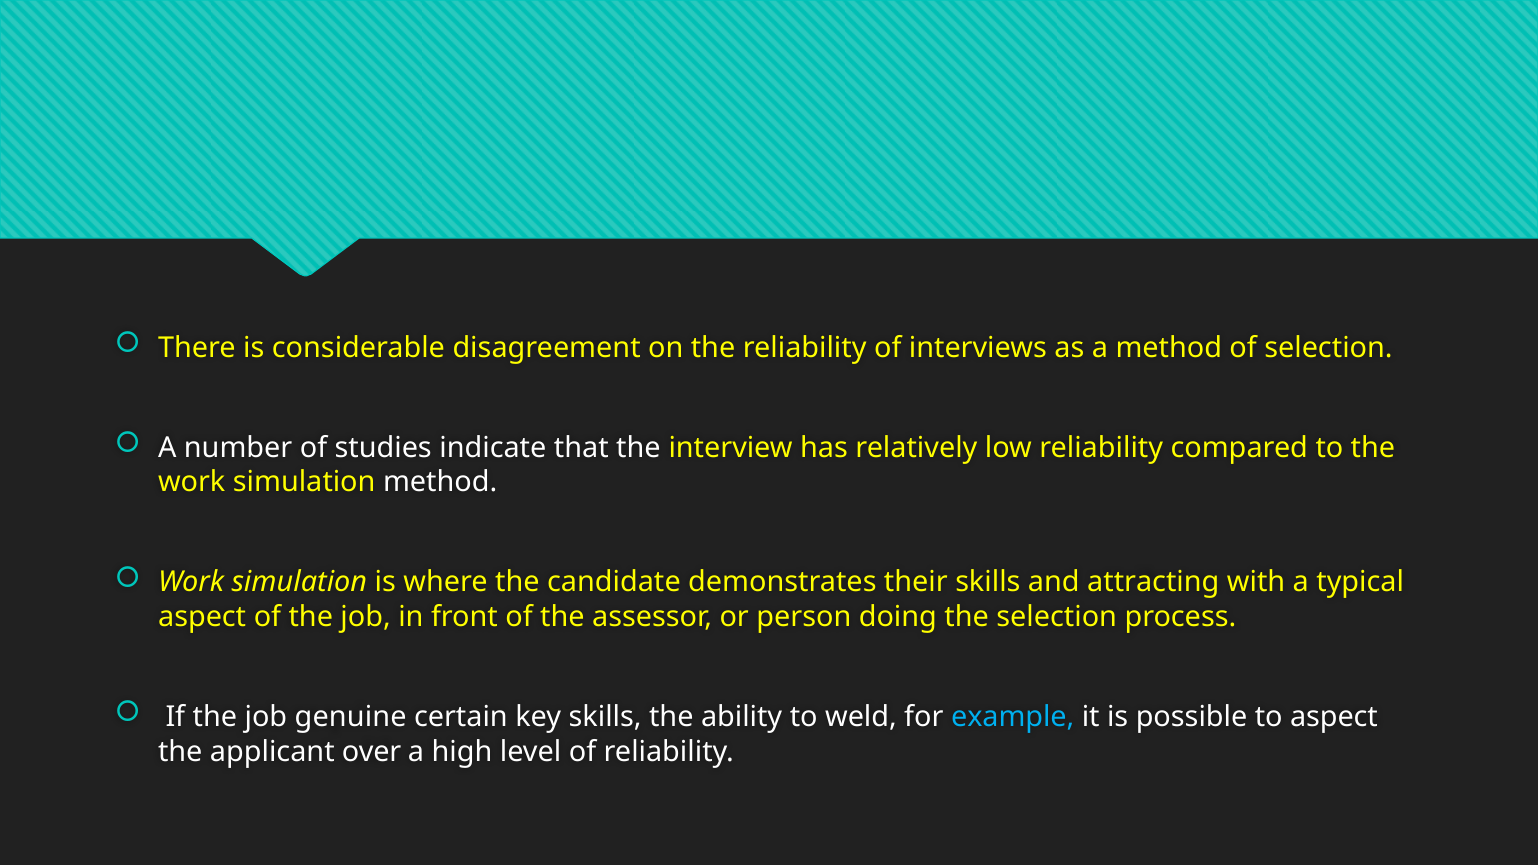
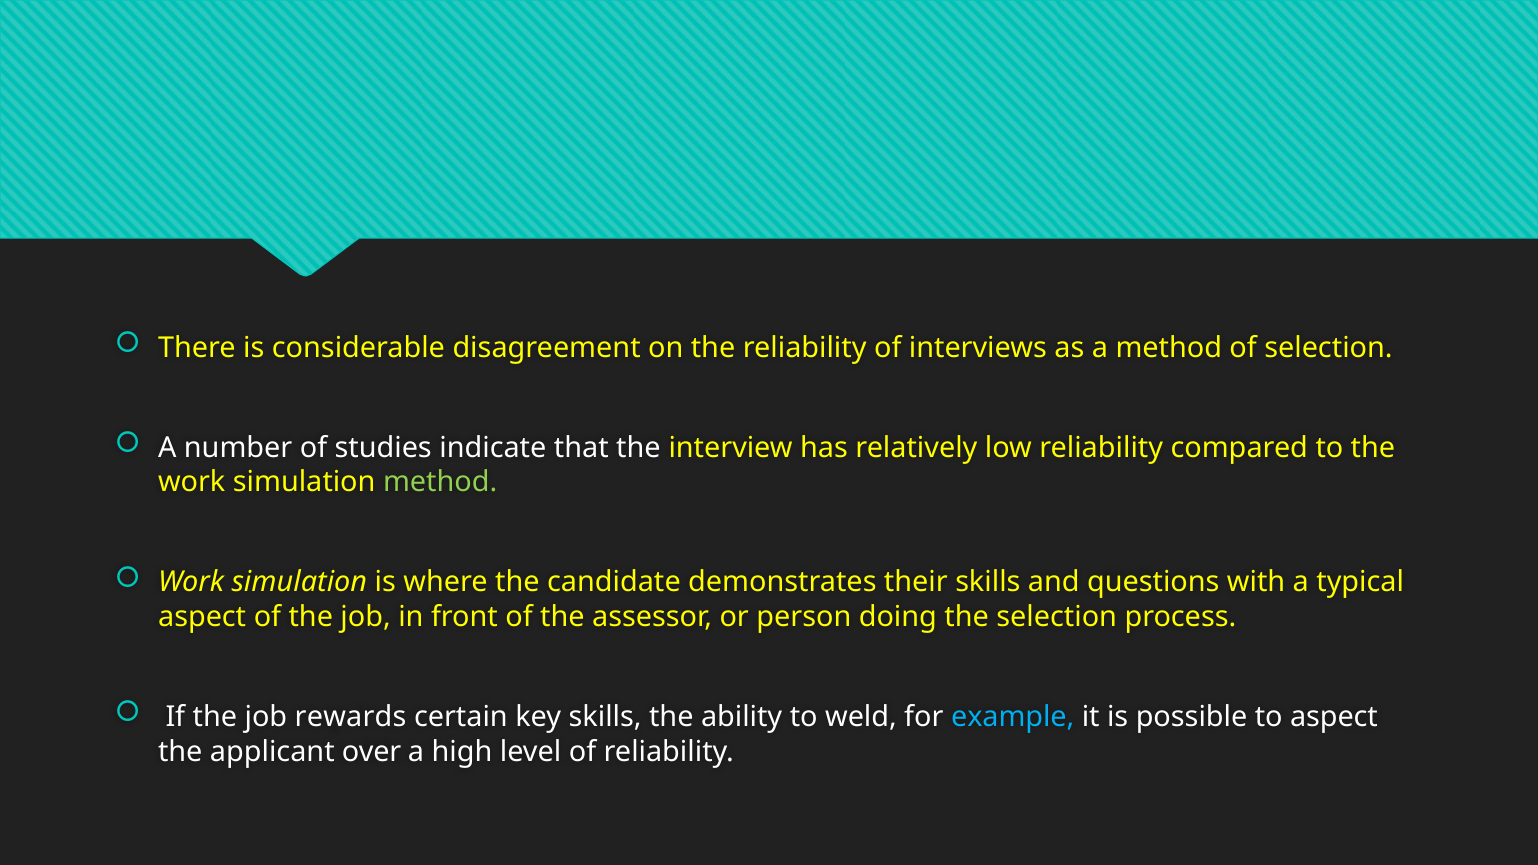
method colour: white -> light green (440, 482)
attracting: attracting -> questions (1153, 582)
genuine: genuine -> rewards (351, 717)
